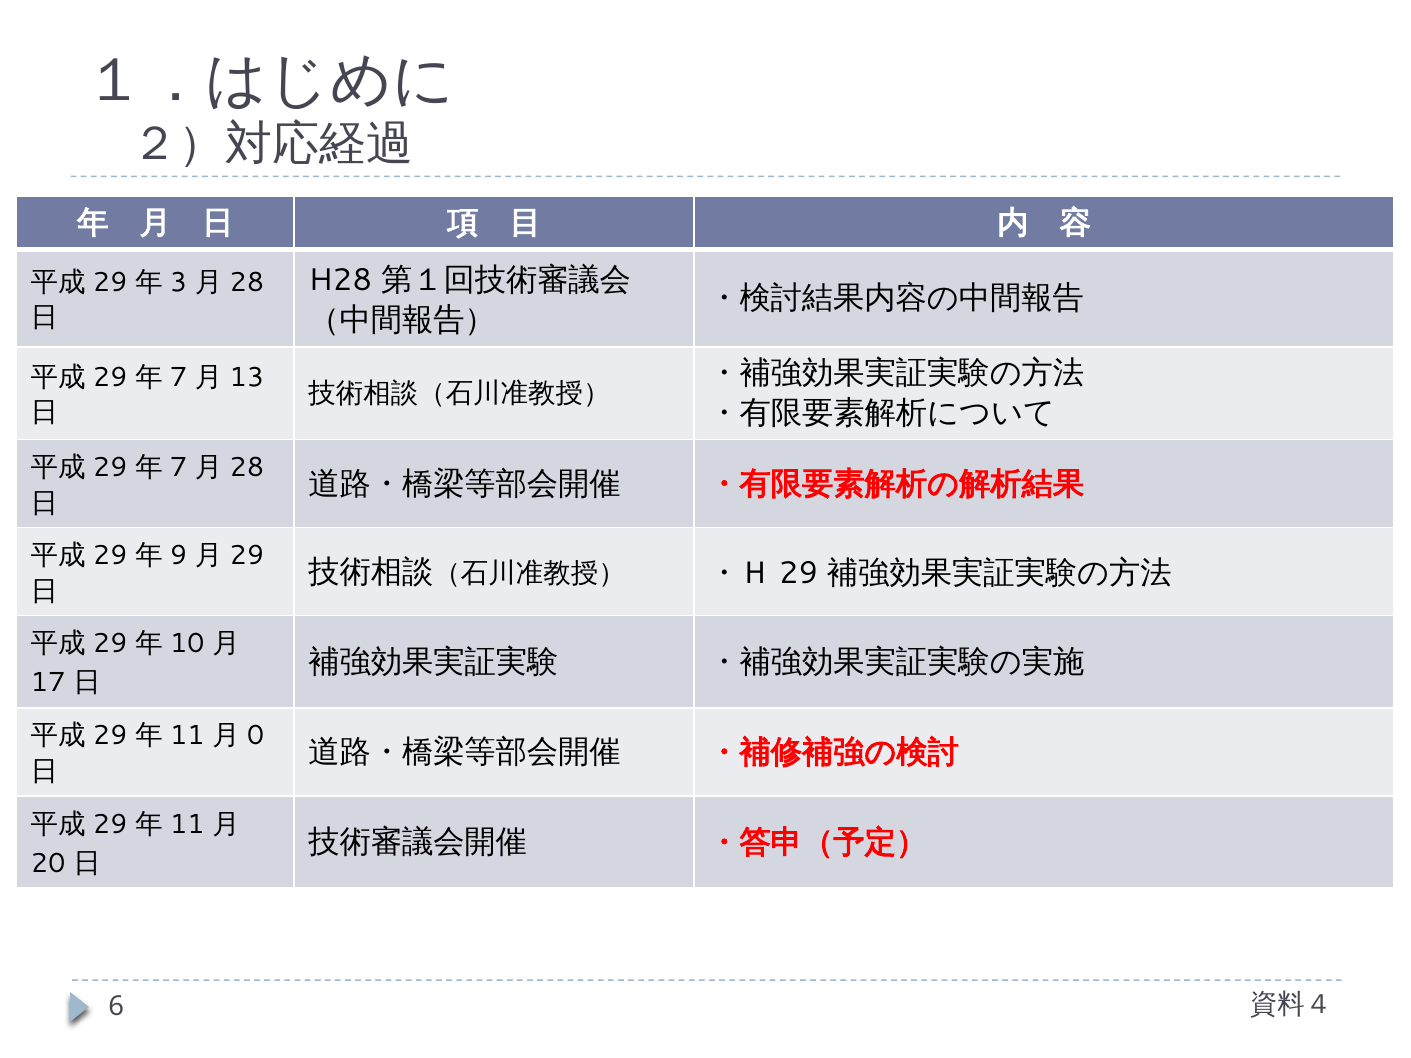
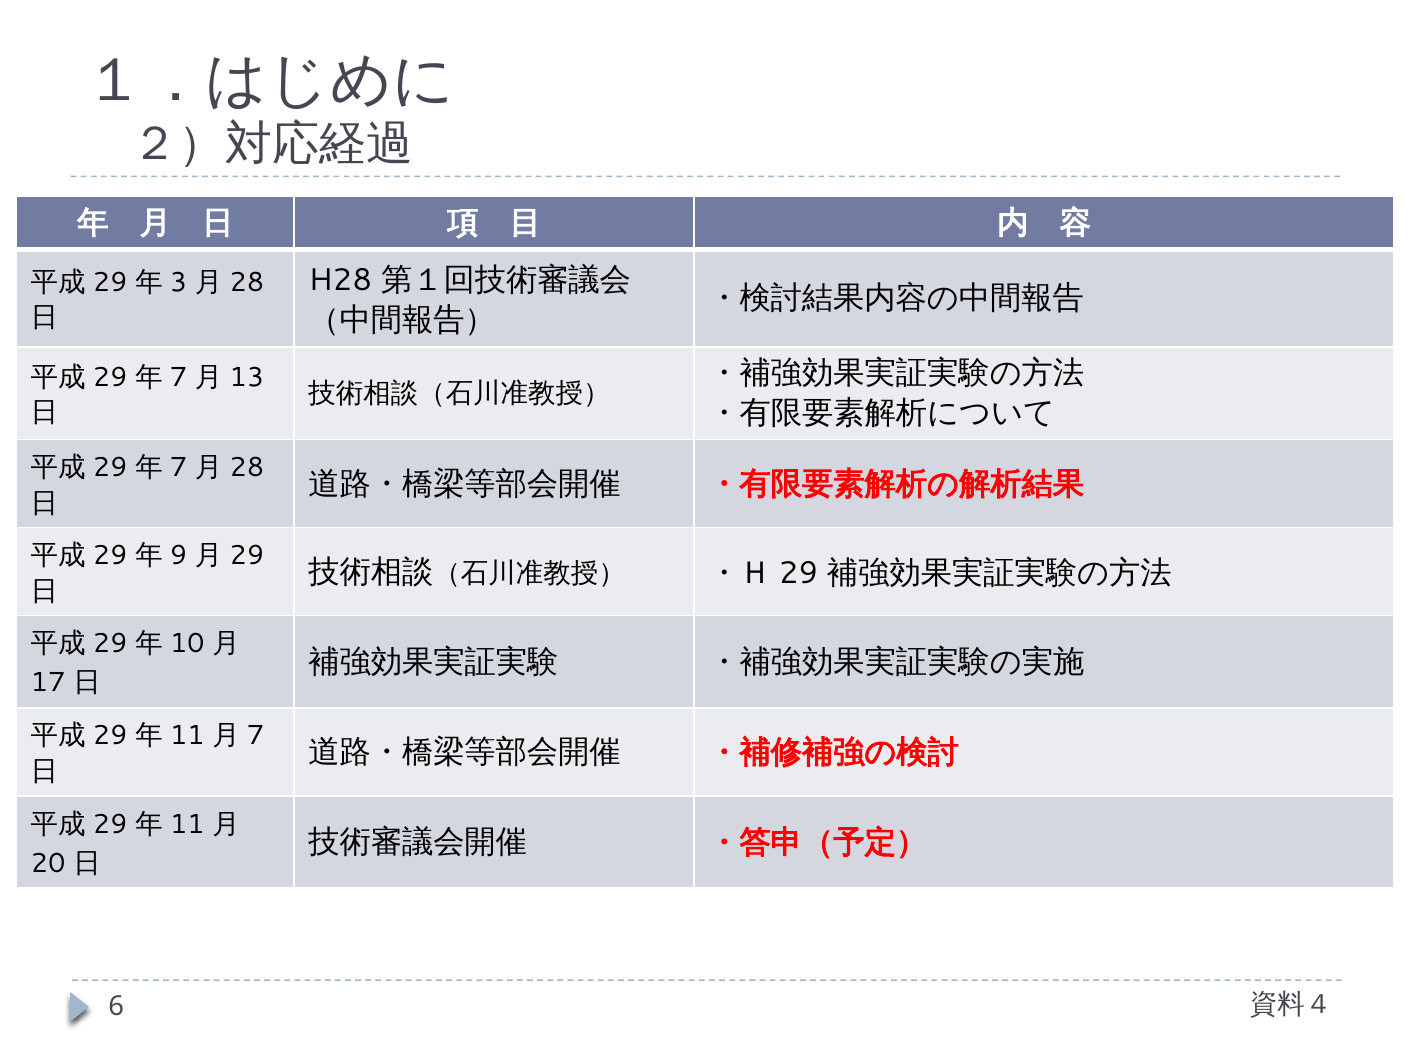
0: 0 -> 7 (256, 736)
